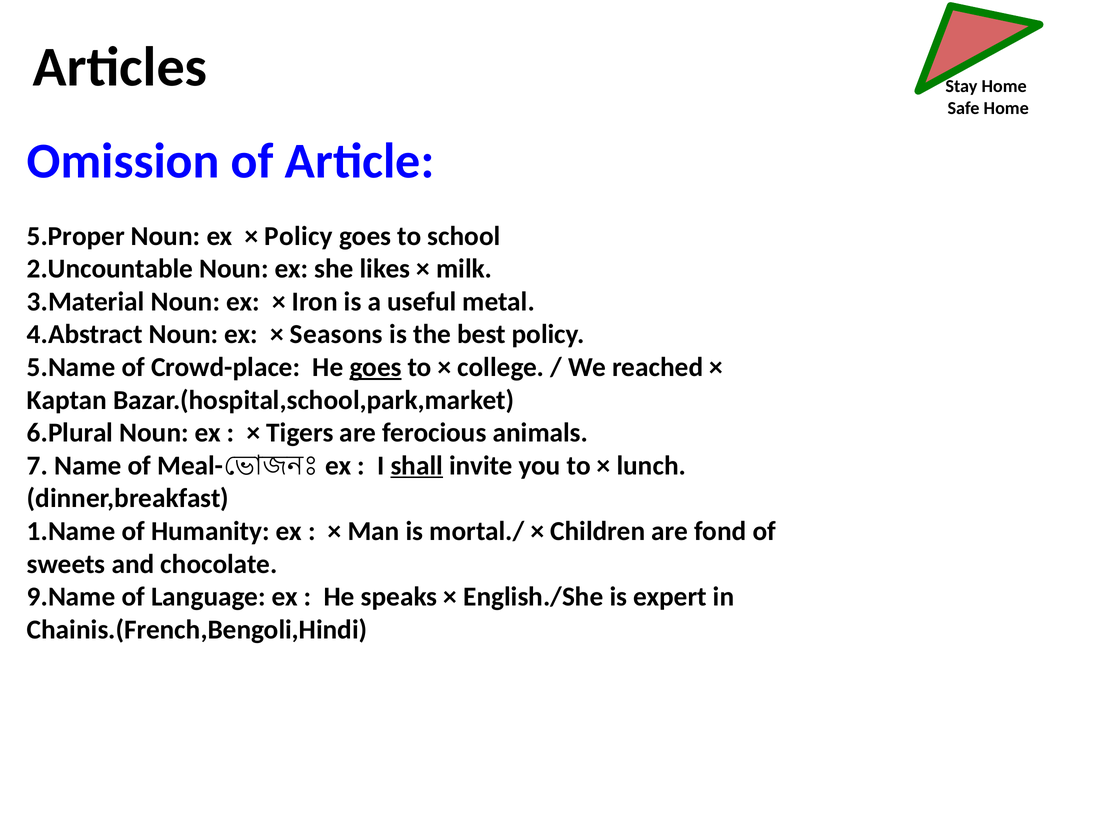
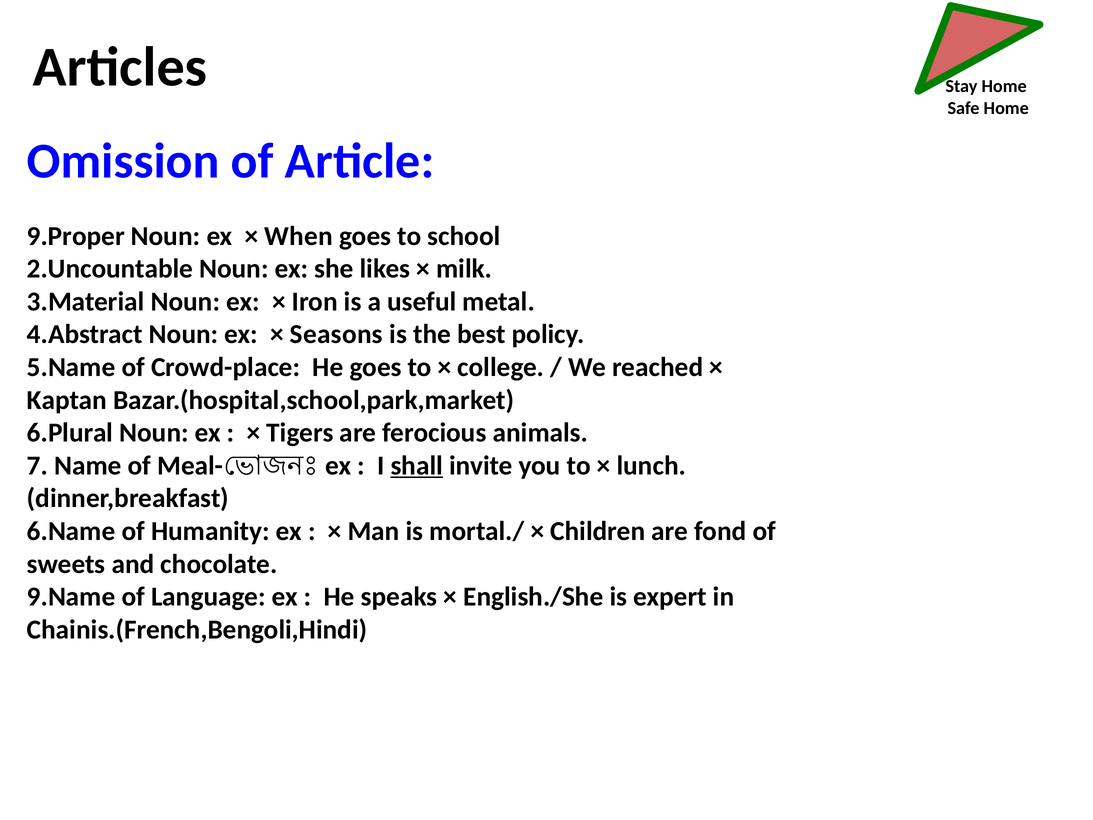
5.Proper: 5.Proper -> 9.Proper (76, 236)
Policy: Policy -> When (299, 236)
goes underline: present -> none (376, 367)
1.Name: 1.Name -> 6.Name (71, 531)
